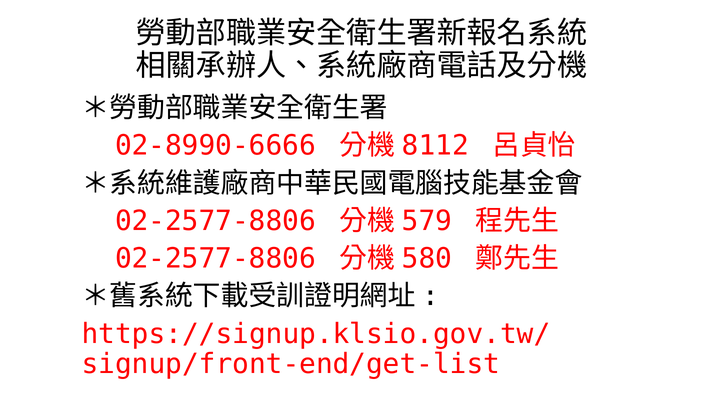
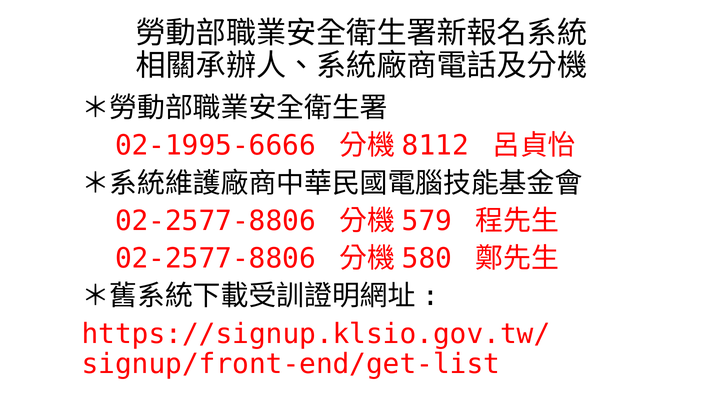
02-8990-6666: 02-8990-6666 -> 02-1995-6666 (215, 146)
